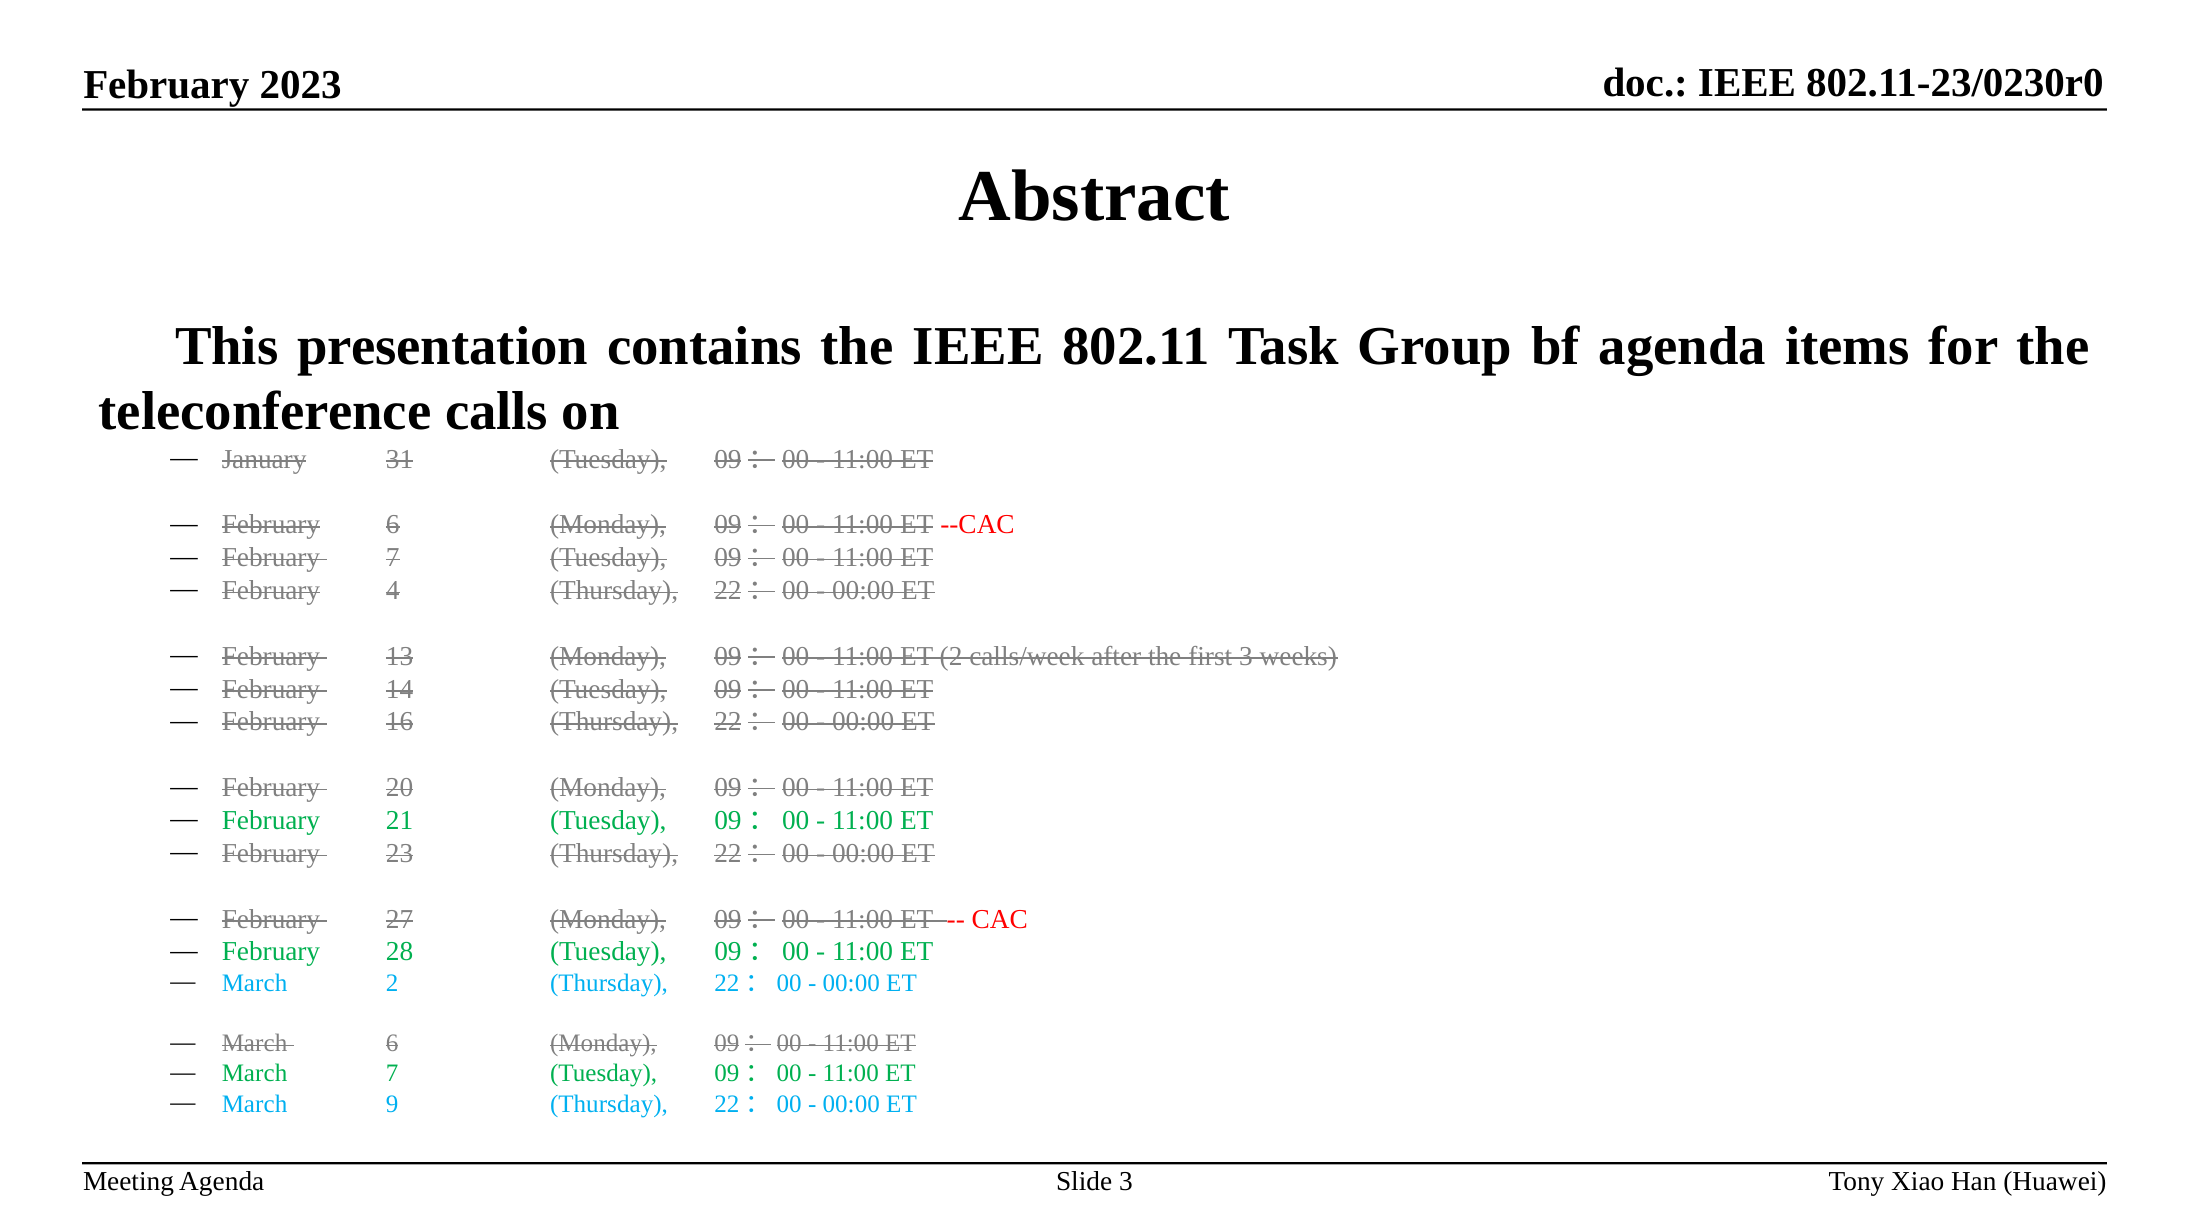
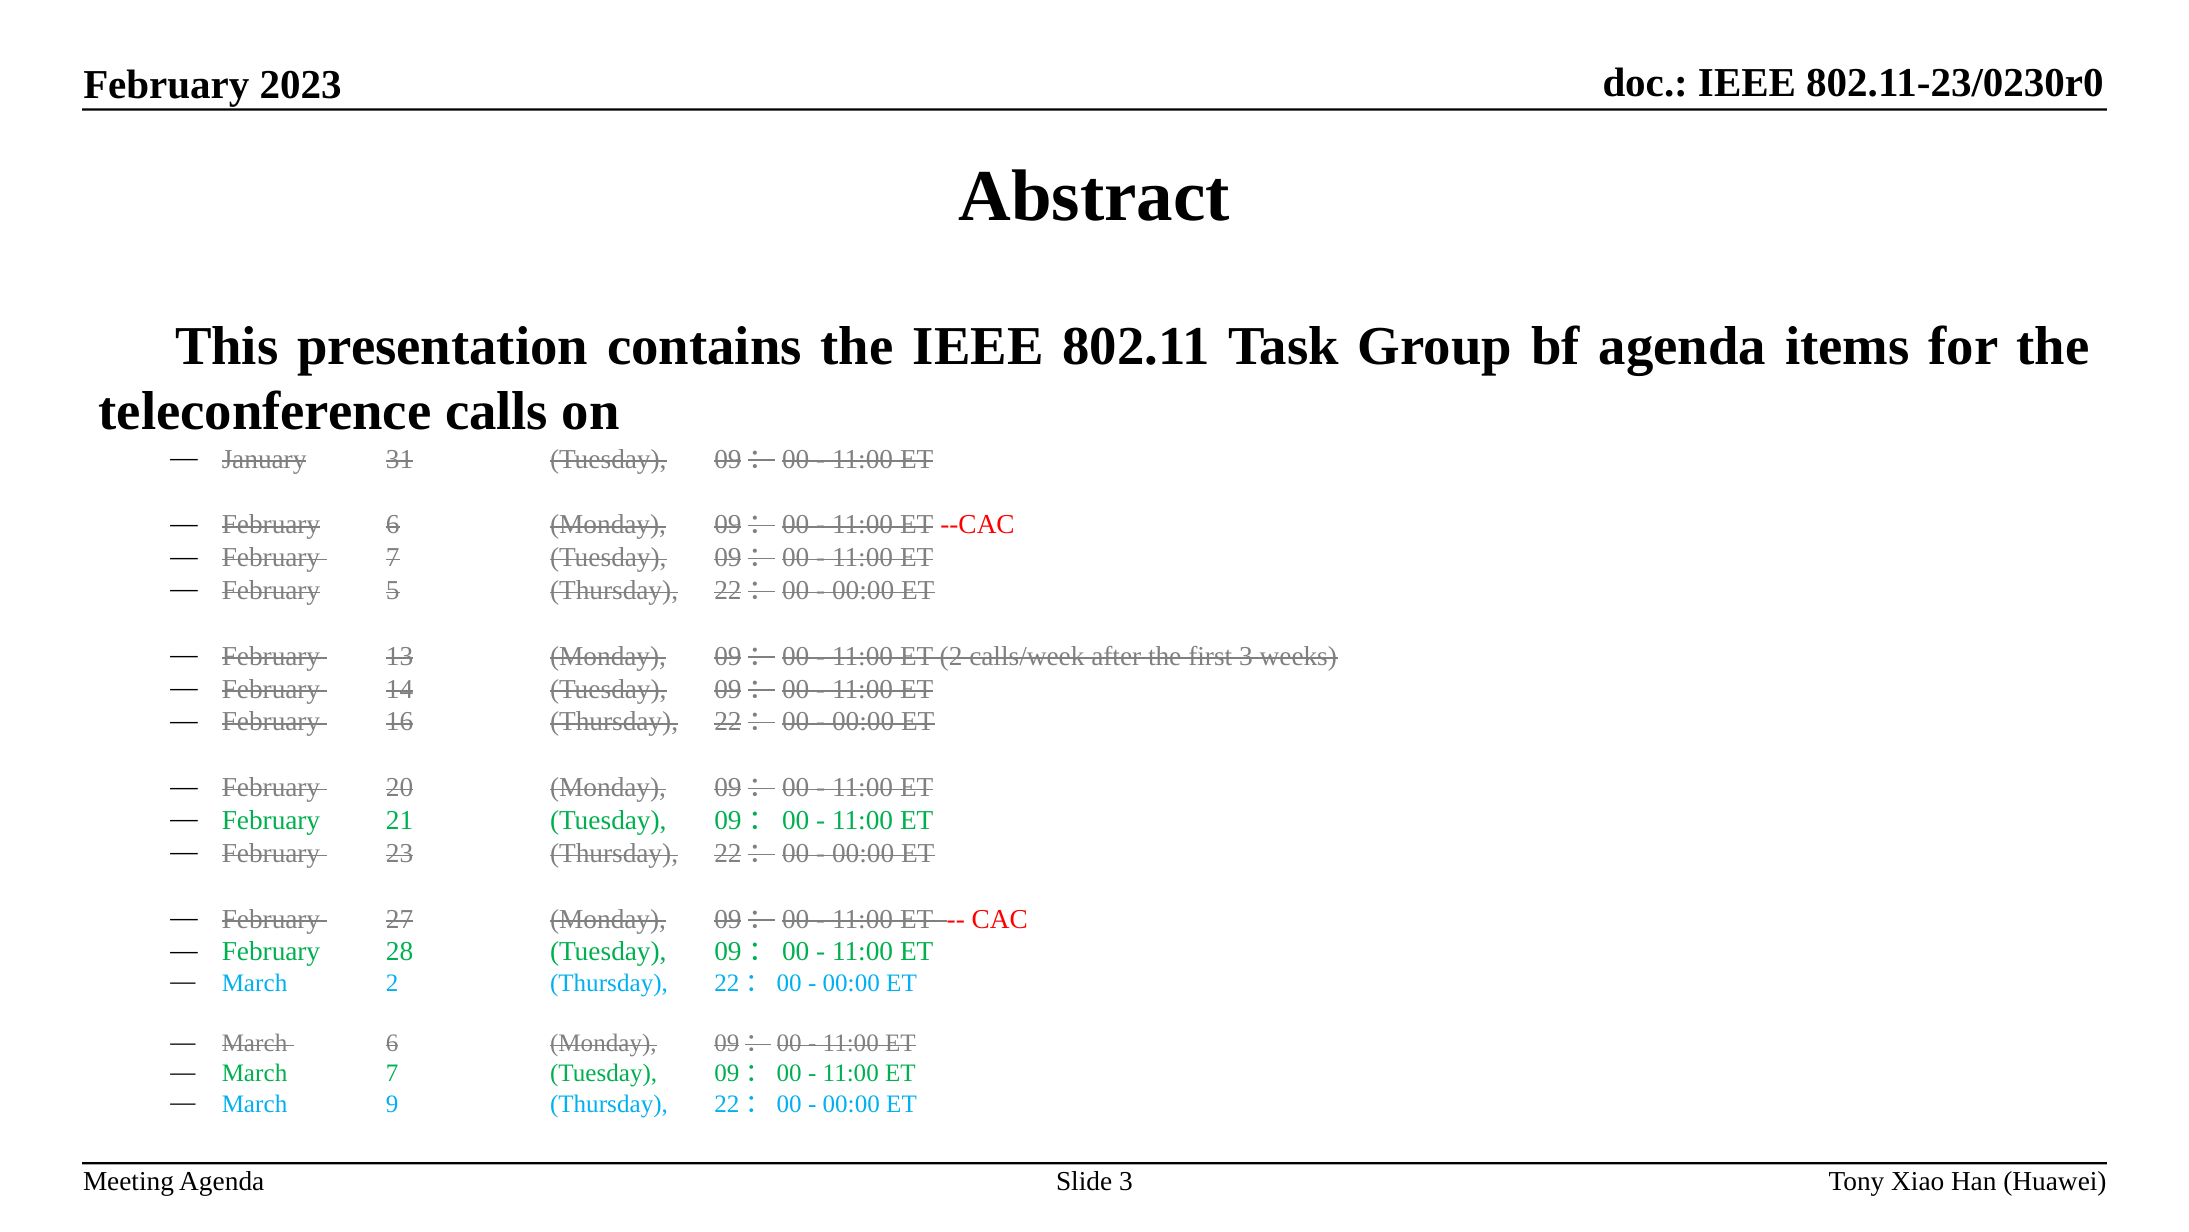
4: 4 -> 5 (393, 590)
